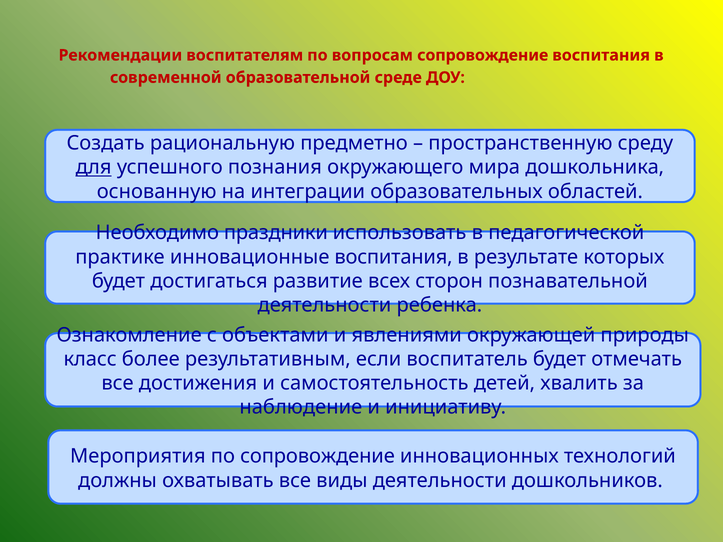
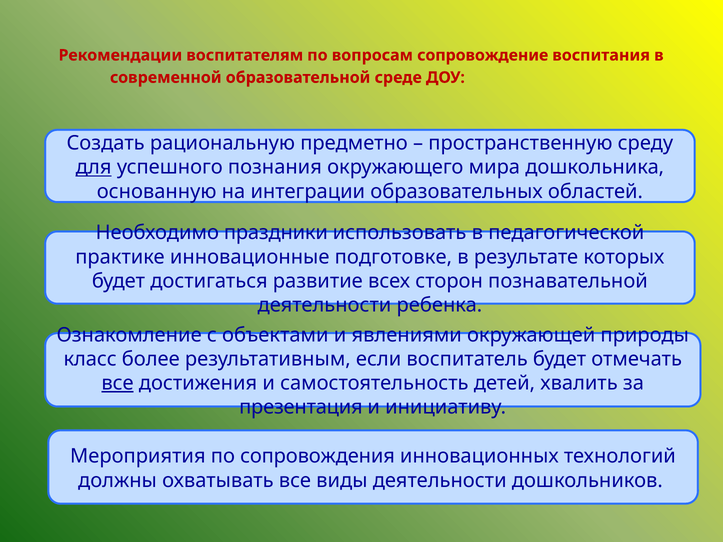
инновационные воспитания: воспитания -> подготовке (393, 257)
все underline: none -> present (118, 383)
наблюдение: наблюдение -> презентация (301, 407)
по сопровождение: сопровождение -> сопровождения (318, 457)
